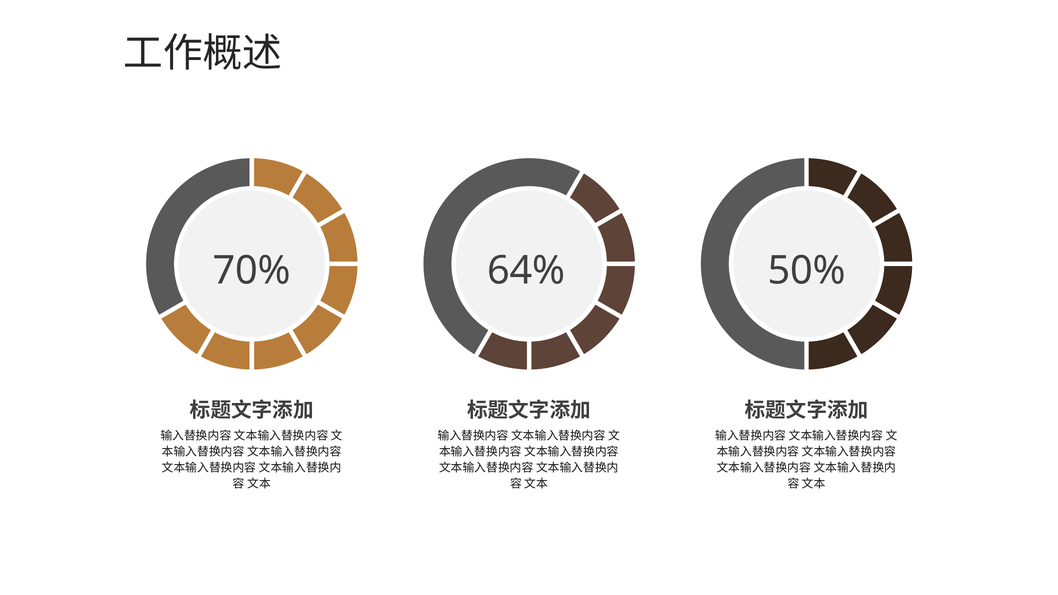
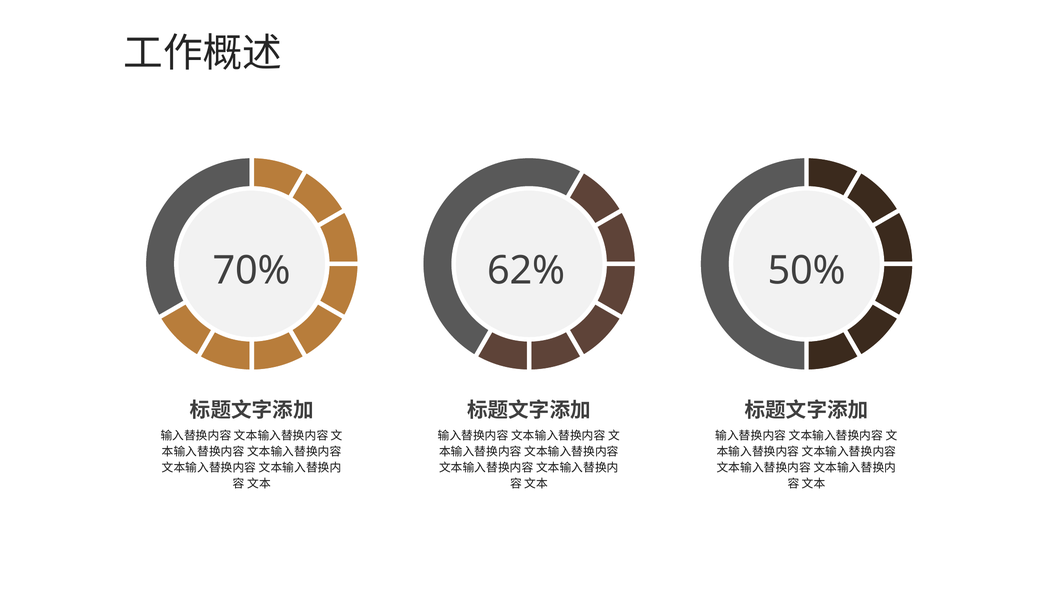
64%: 64% -> 62% (526, 271)
